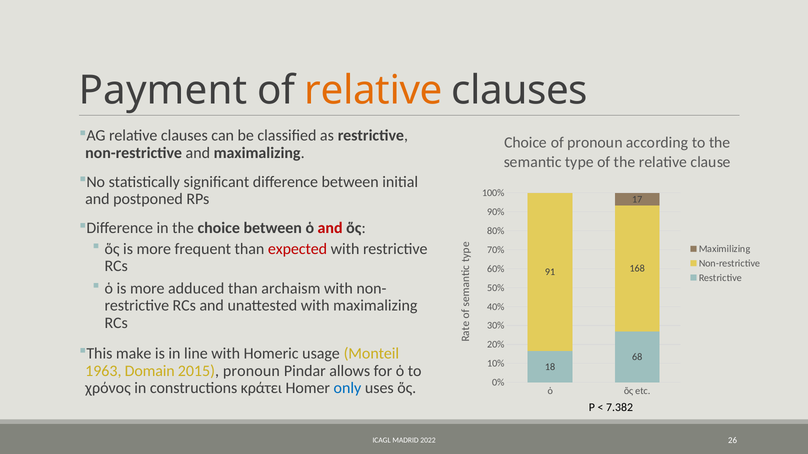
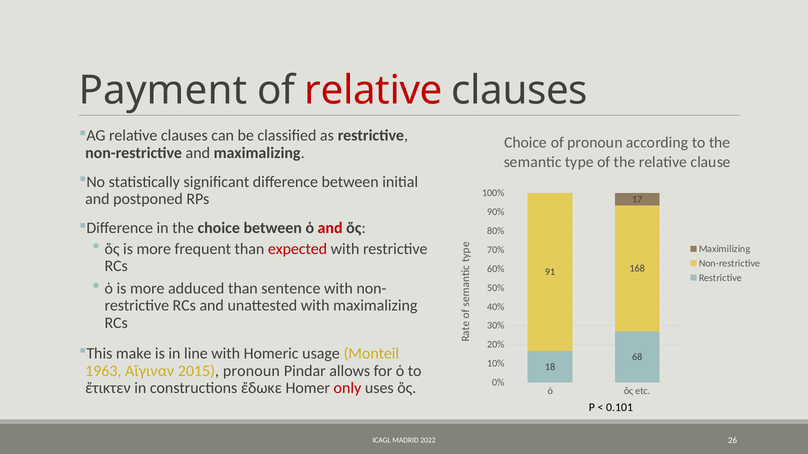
relative colour: orange -> red (373, 91)
archaism: archaism -> sentence (291, 289)
Domain: Domain -> Αἴγιναν (150, 371)
χρόνος: χρόνος -> ἔτικτεν (108, 389)
κράτει: κράτει -> ἔδωκε (261, 389)
only colour: blue -> red (347, 389)
7.382: 7.382 -> 0.101 (620, 408)
